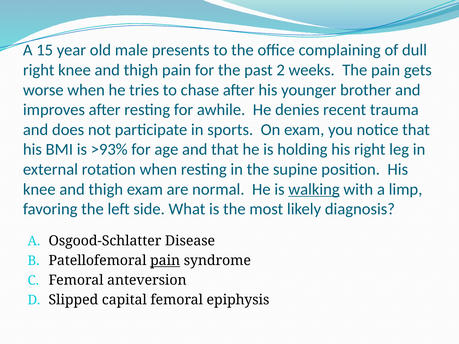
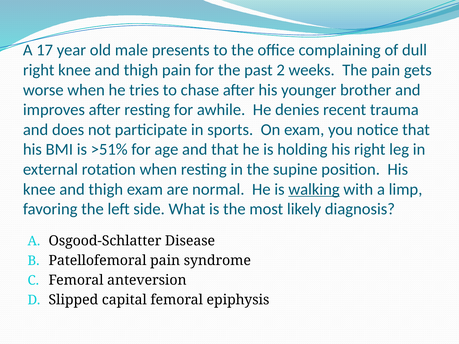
15: 15 -> 17 (45, 50)
>93%: >93% -> >51% (109, 150)
pain underline: present -> none (165, 261)
